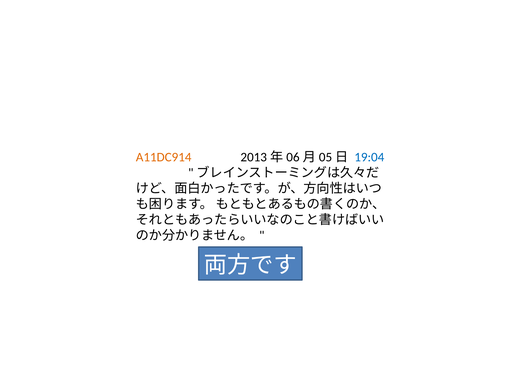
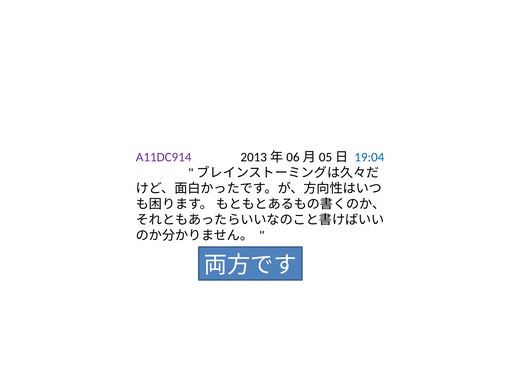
A11DC914 colour: orange -> purple (164, 157)
